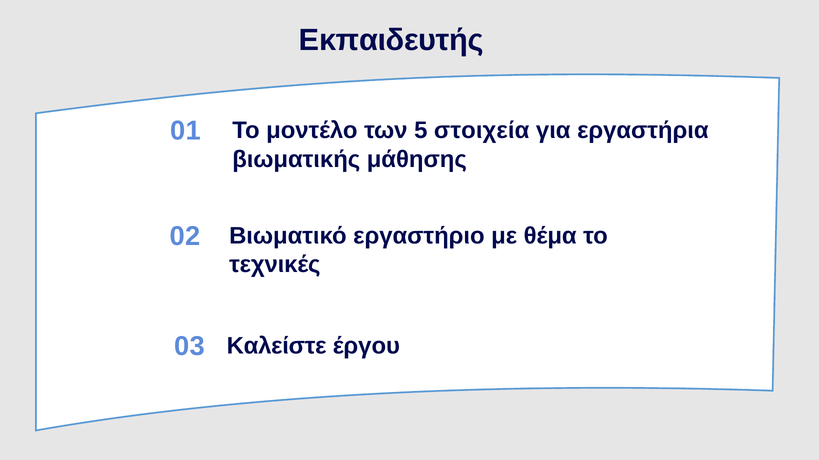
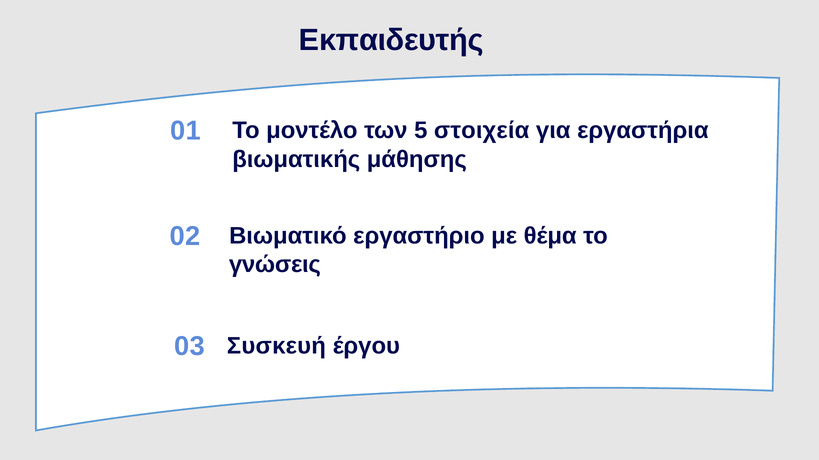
τεχνικές: τεχνικές -> γνώσεις (275, 265)
Καλείστε: Καλείστε -> Συσκευή (276, 346)
